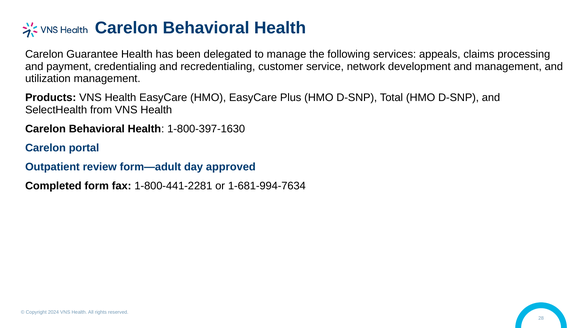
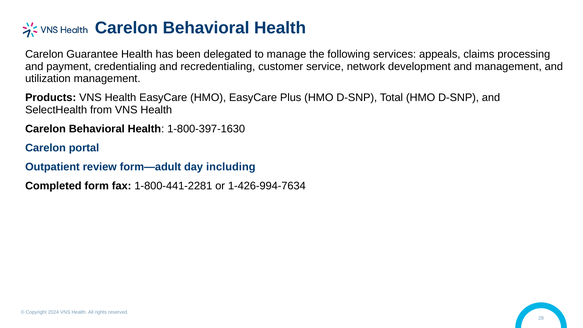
approved: approved -> including (231, 167)
1-681-994-7634: 1-681-994-7634 -> 1-426-994-7634 (267, 186)
